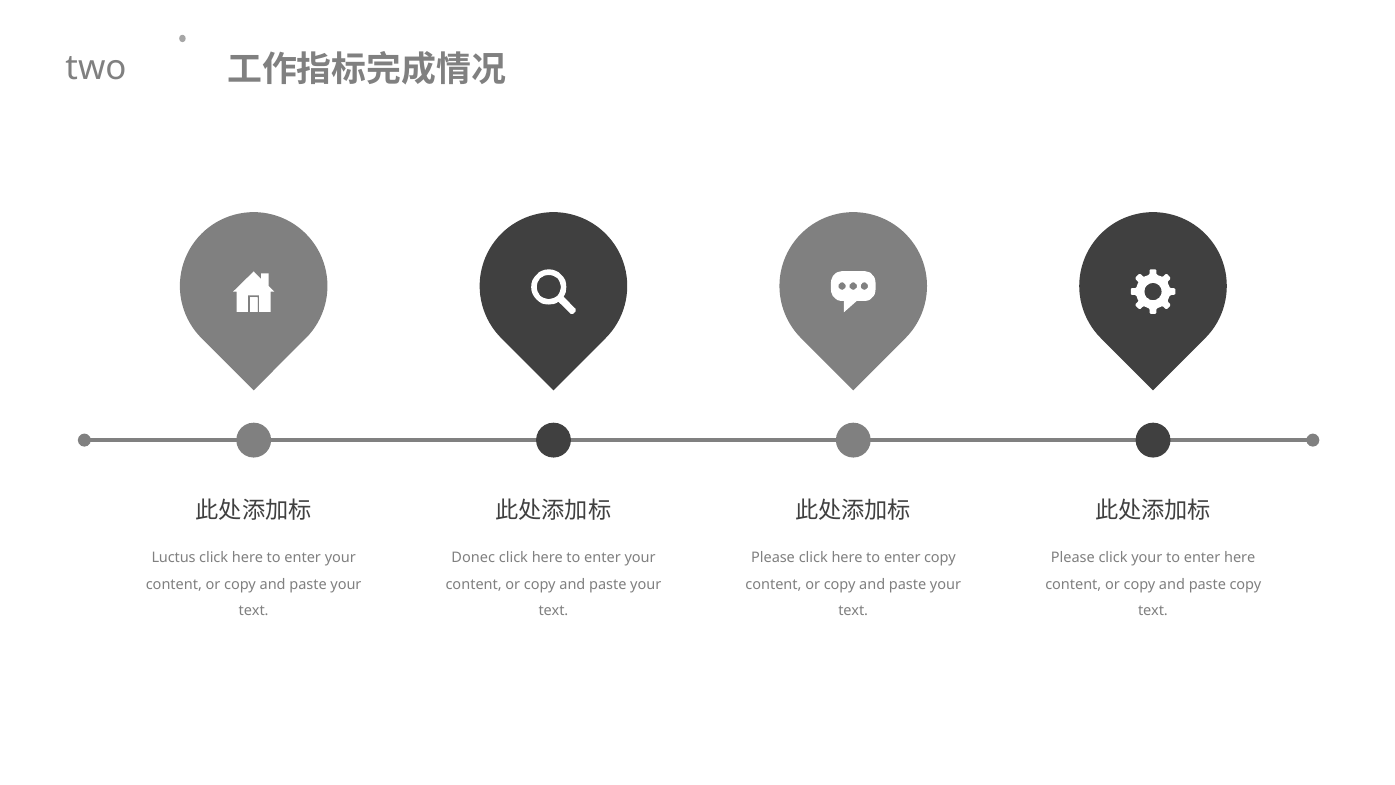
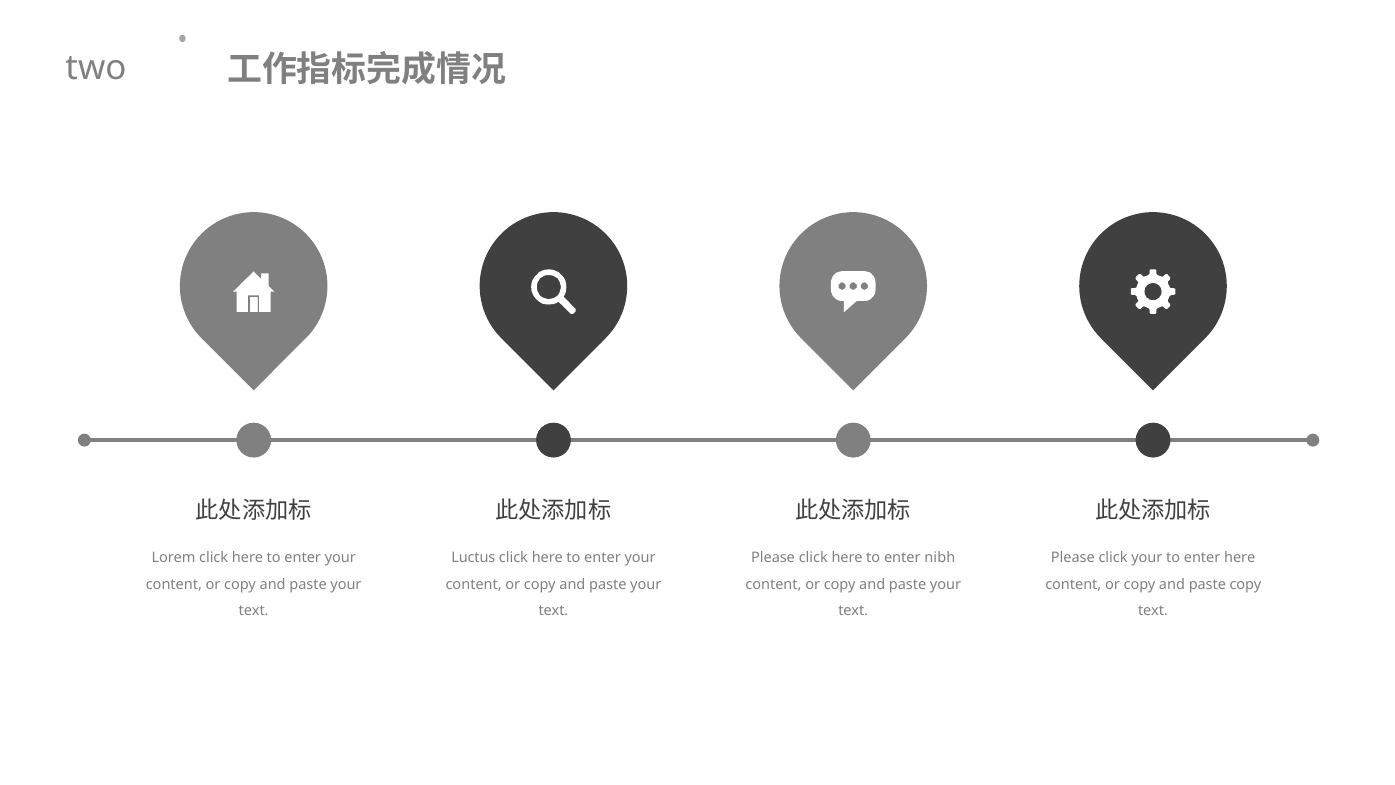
Luctus: Luctus -> Lorem (174, 558)
Donec: Donec -> Luctus (473, 558)
enter copy: copy -> nibh (940, 558)
